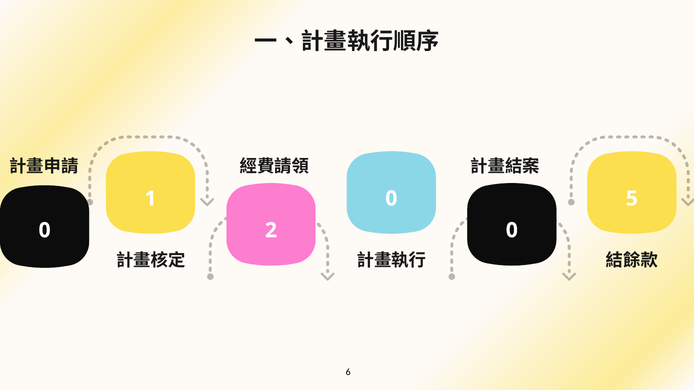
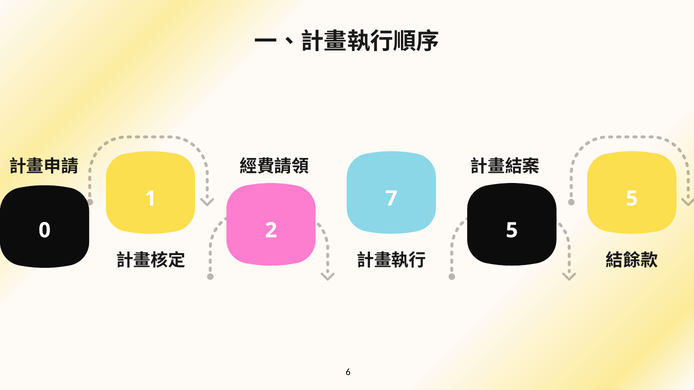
1 0: 0 -> 7 (391, 199)
2 0: 0 -> 5 (512, 231)
